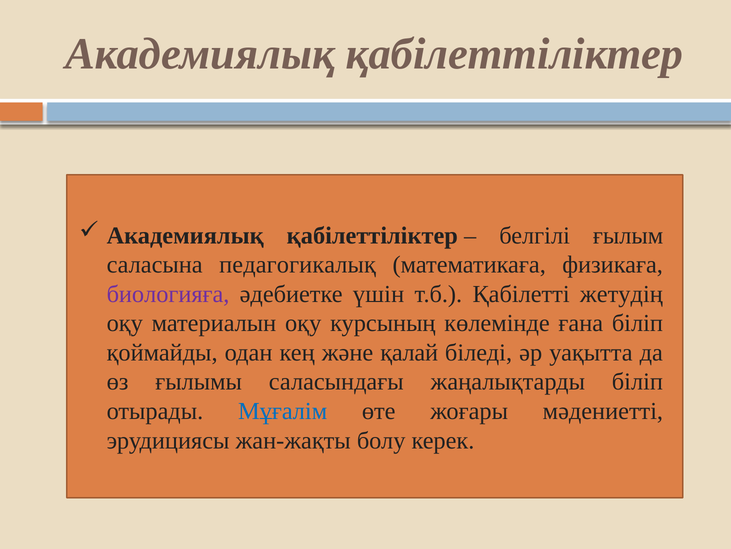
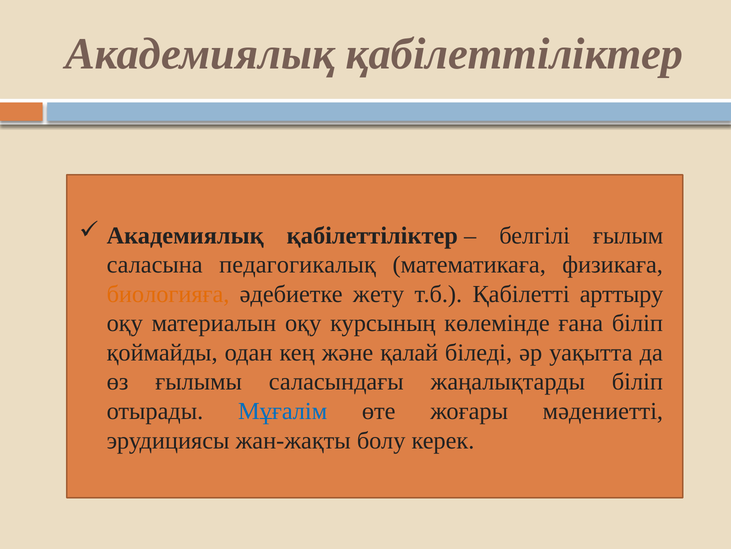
биологияға colour: purple -> orange (168, 294)
үшін: үшін -> жету (379, 294)
жетудің: жетудің -> арттыру (622, 294)
